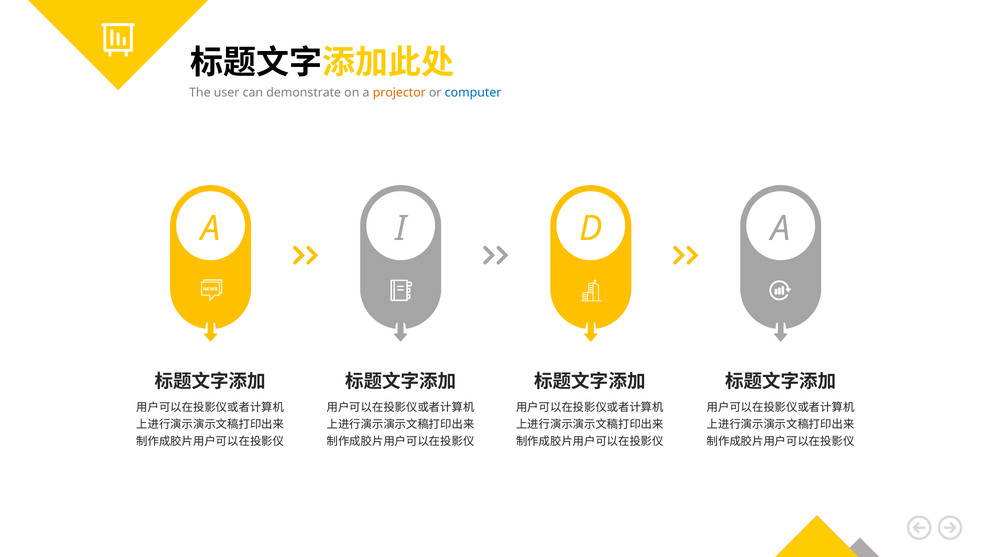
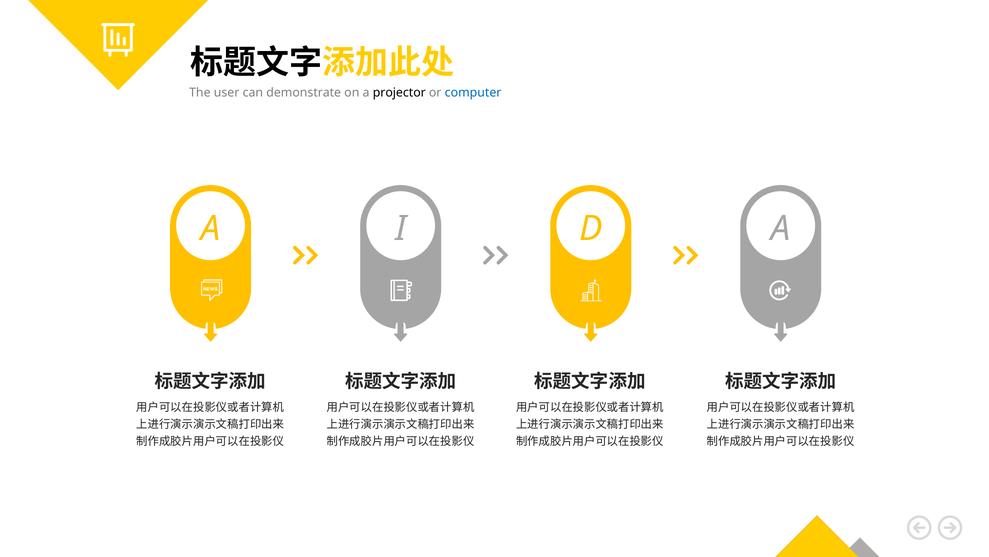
projector colour: orange -> black (399, 92)
